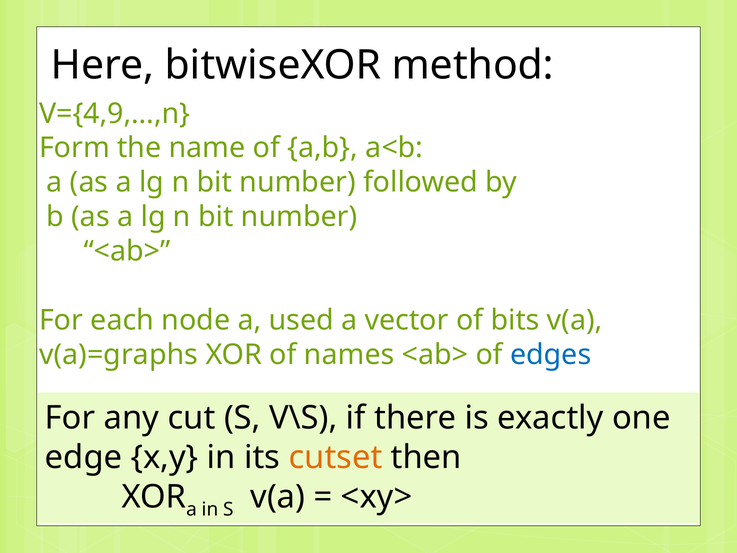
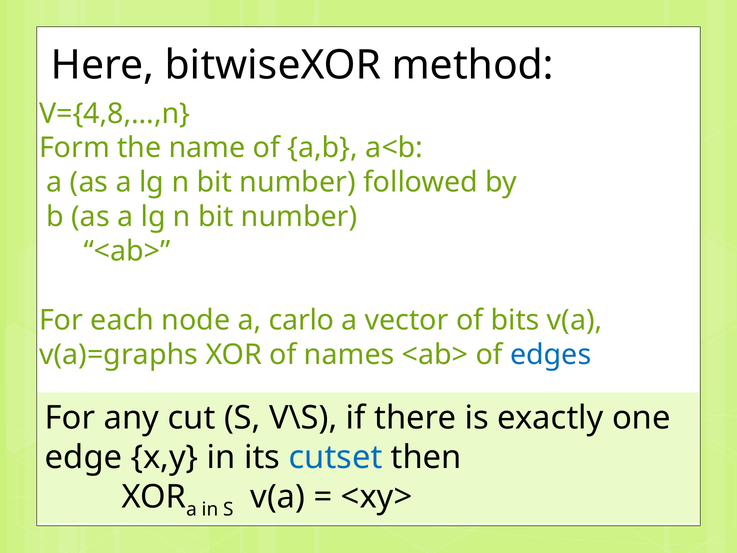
V={4,9,…,n: V={4,9,…,n -> V={4,8,…,n (115, 114)
used: used -> carlo (301, 320)
cutset colour: orange -> blue (335, 457)
